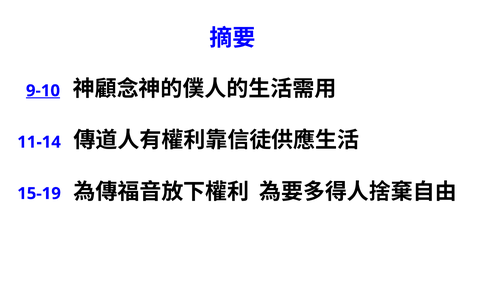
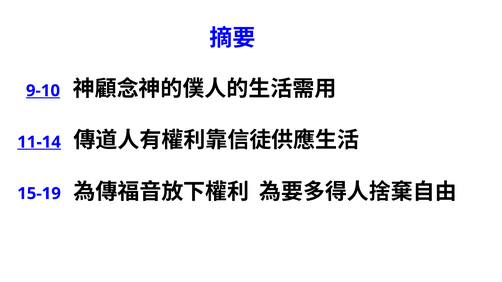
11-14 underline: none -> present (39, 142)
